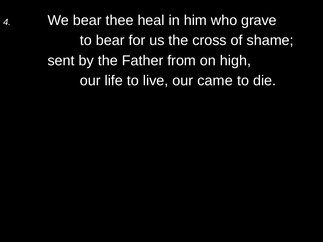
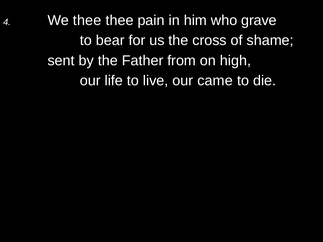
We bear: bear -> thee (87, 20)
heal: heal -> pain (151, 20)
